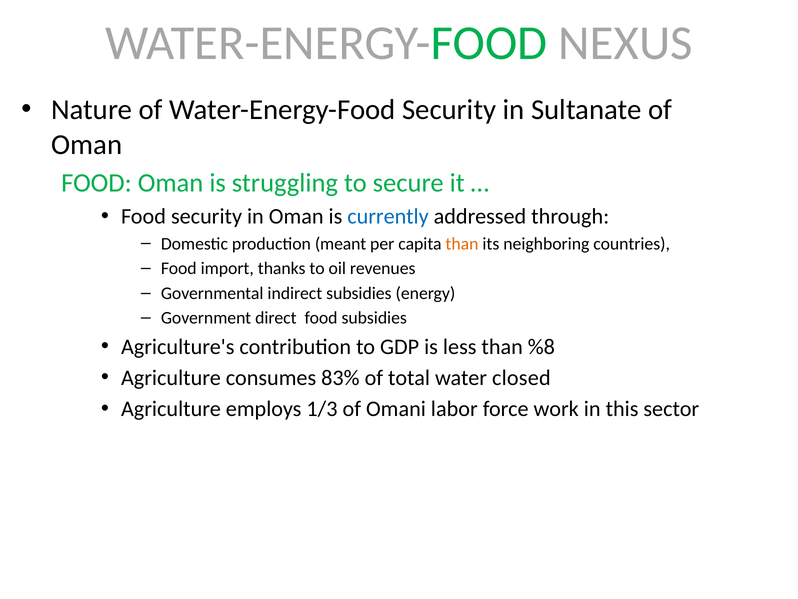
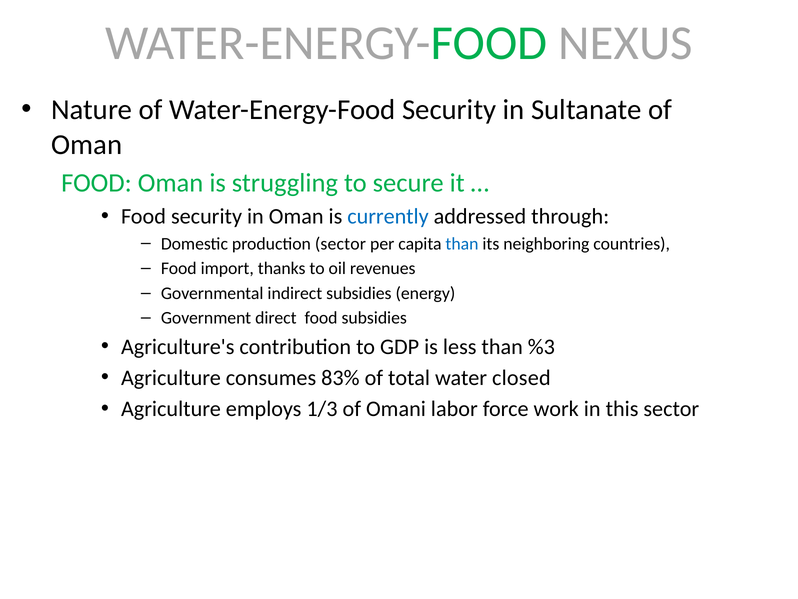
production meant: meant -> sector (340, 243)
than colour: orange -> blue (462, 243)
%8: %8 -> %3 (541, 347)
